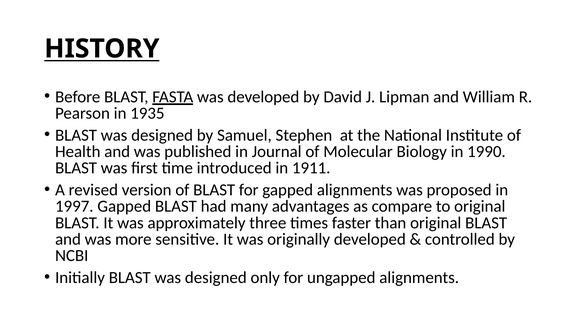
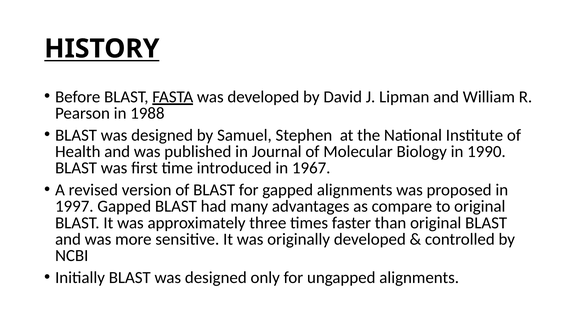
1935: 1935 -> 1988 (147, 113)
1911: 1911 -> 1967 (311, 168)
